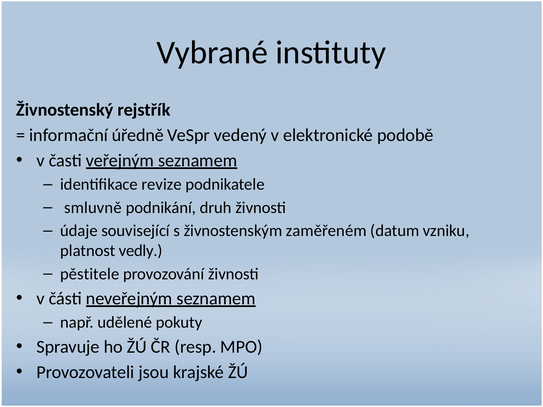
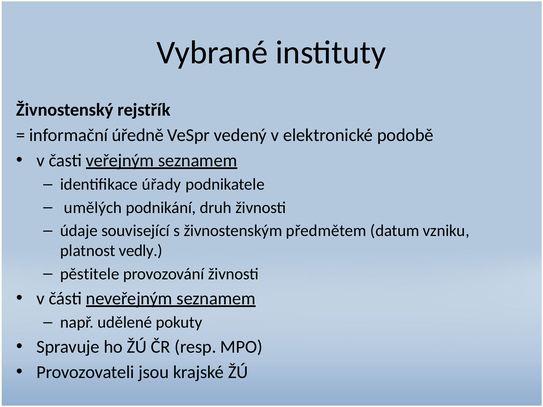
revize: revize -> úřady (161, 185)
smluvně: smluvně -> umělých (93, 208)
zaměřeném: zaměřeném -> předmětem (326, 231)
